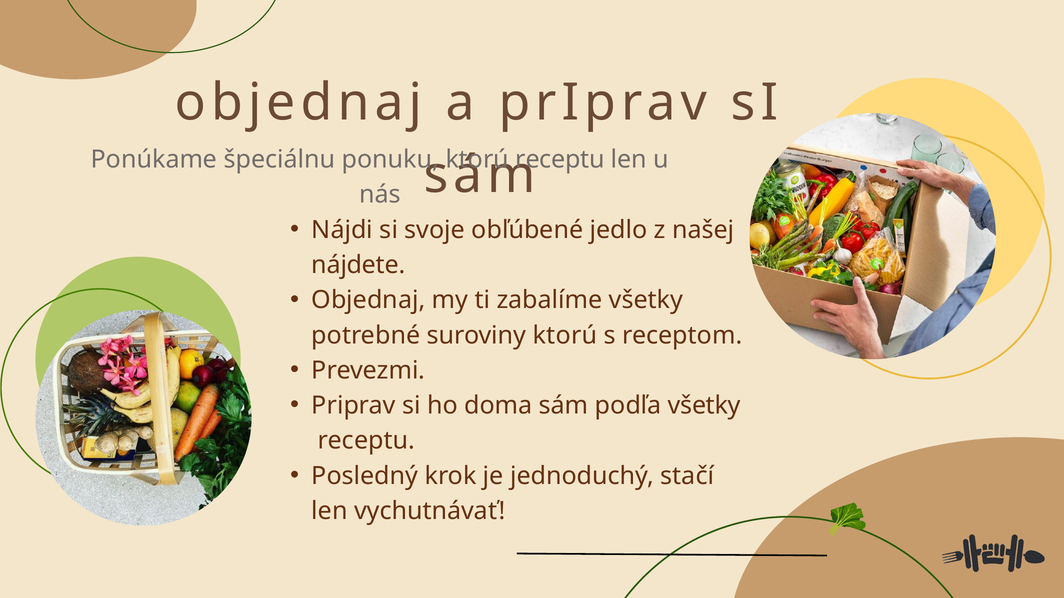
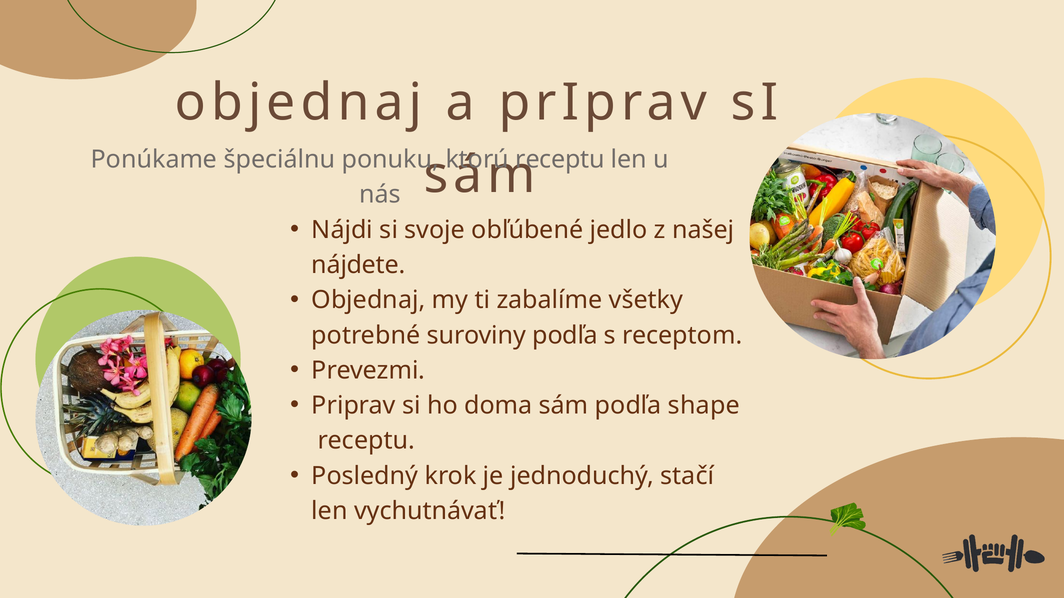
suroviny ktorú: ktorú -> podľa (565, 336)
podľa všetky: všetky -> shape (704, 406)
